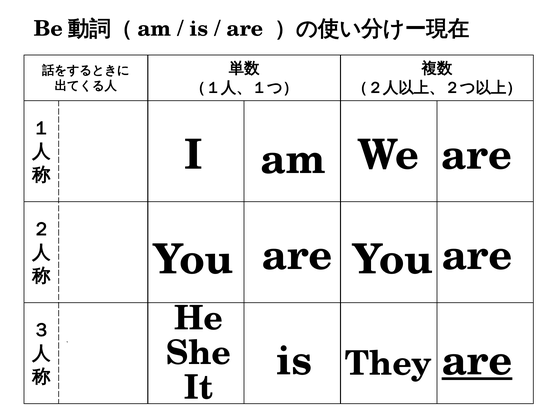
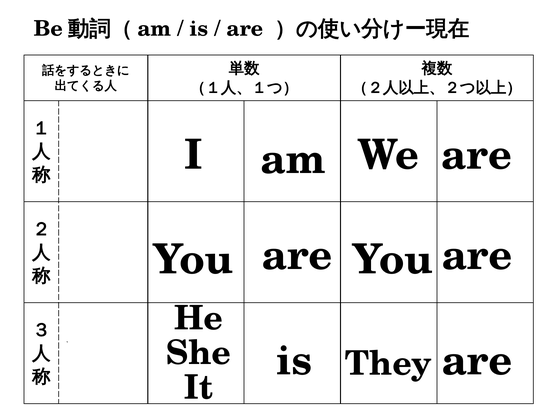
are underline: present -> none (477, 361)
